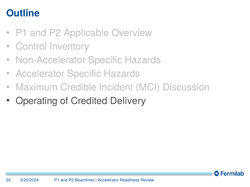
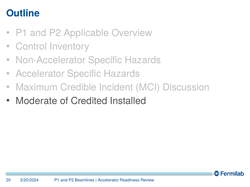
Operating: Operating -> Moderate (36, 101)
Delivery: Delivery -> Installed (128, 101)
